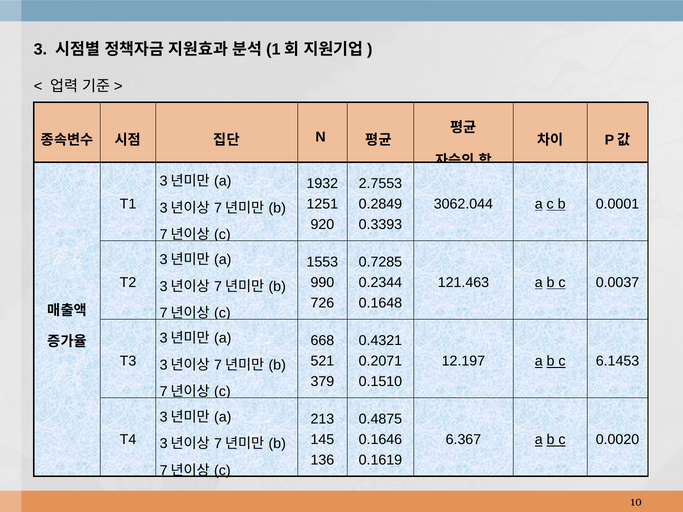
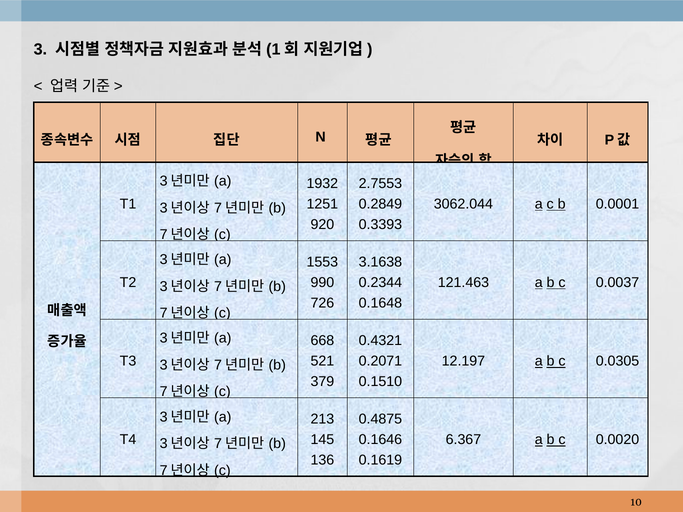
0.7285: 0.7285 -> 3.1638 (380, 262)
6.1453: 6.1453 -> 0.0305 (618, 361)
